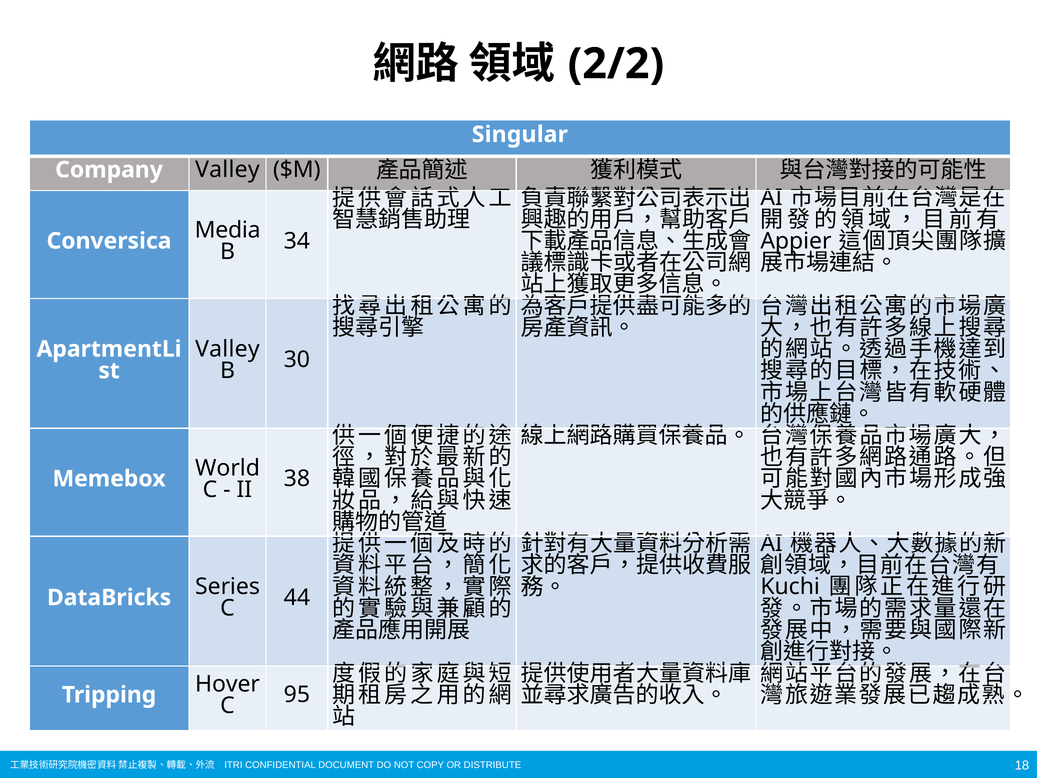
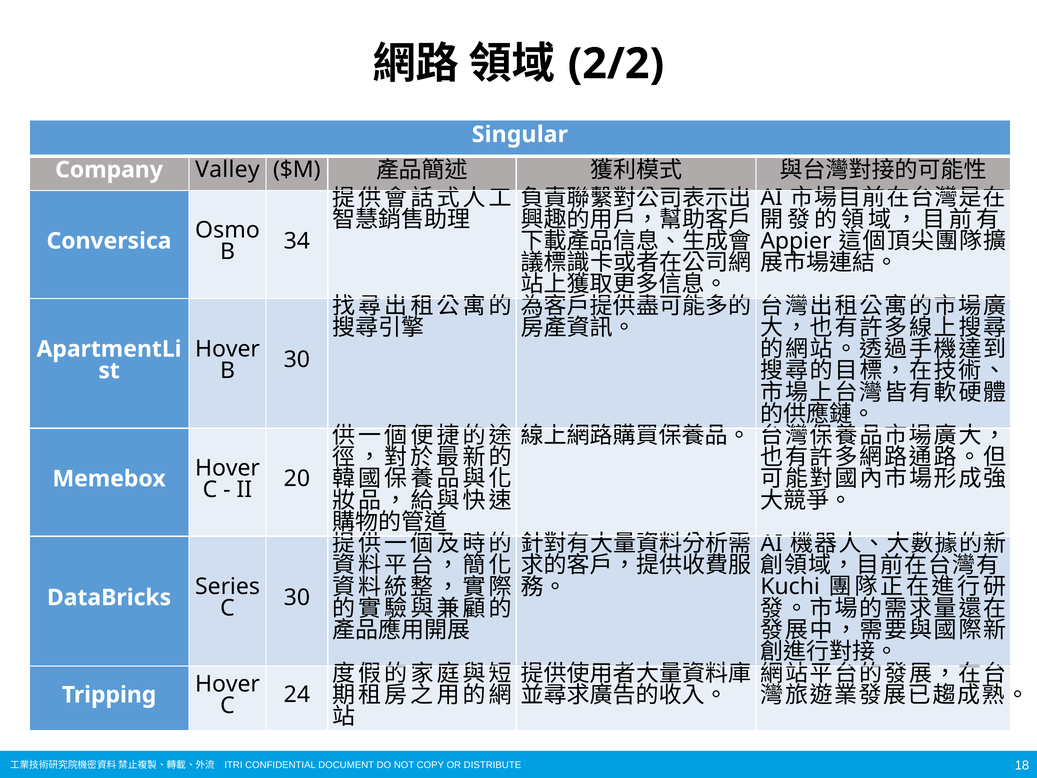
Media: Media -> Osmo (227, 230)
Valley: Valley -> Hover (228, 349)
World: World -> Hover (228, 468)
38: 38 -> 20 (297, 479)
C 44: 44 -> 30 (297, 597)
95: 95 -> 24 (297, 695)
